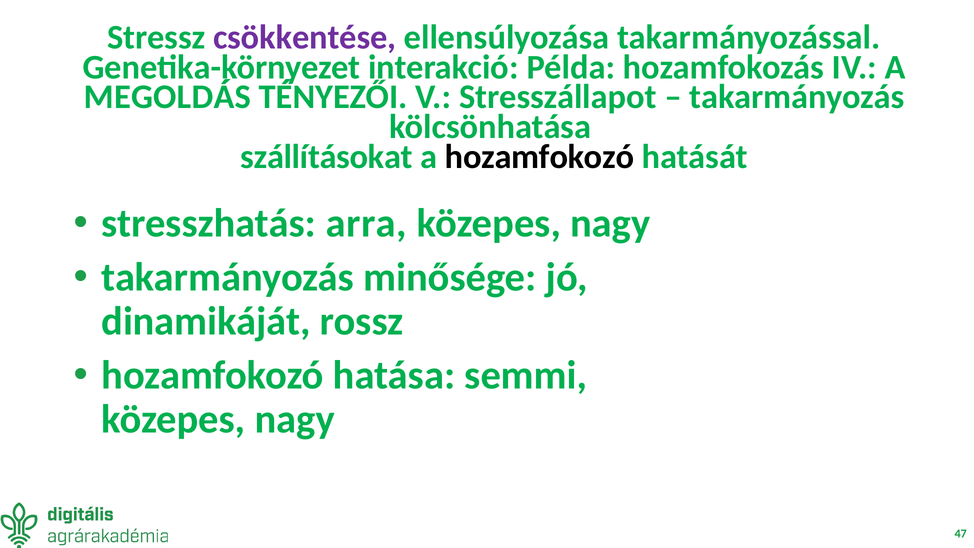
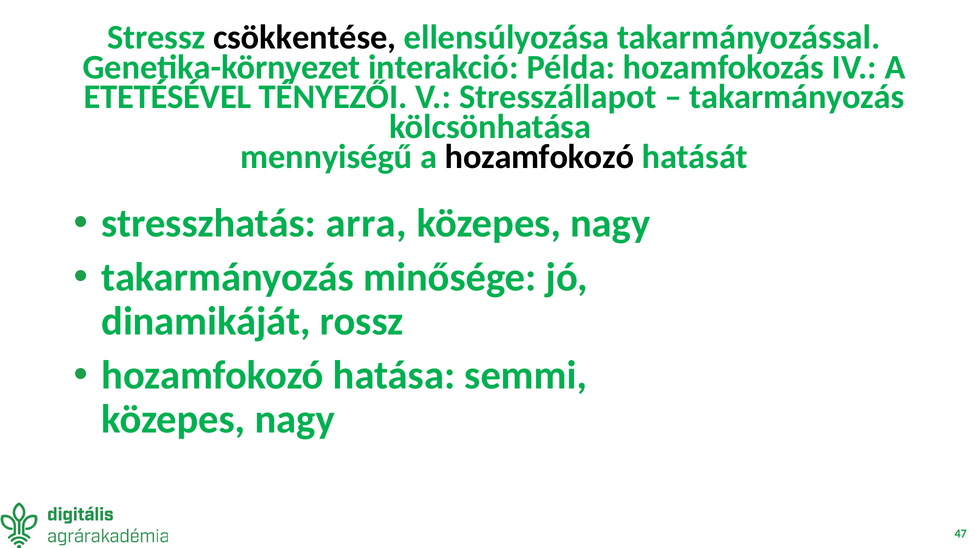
csökkentése colour: purple -> black (305, 37)
MEGOLDÁS: MEGOLDÁS -> ETETÉSÉVEL (168, 97)
szállításokat: szállításokat -> mennyiségű (326, 157)
